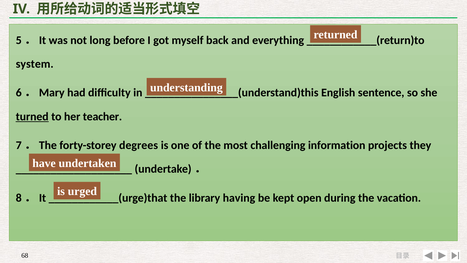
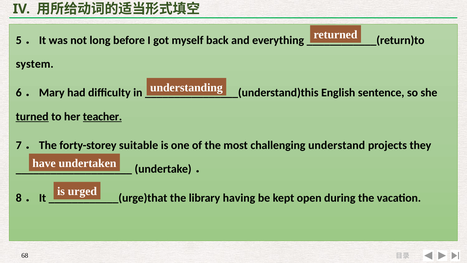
teacher underline: none -> present (102, 116)
degrees: degrees -> suitable (139, 145)
information: information -> understand (337, 145)
